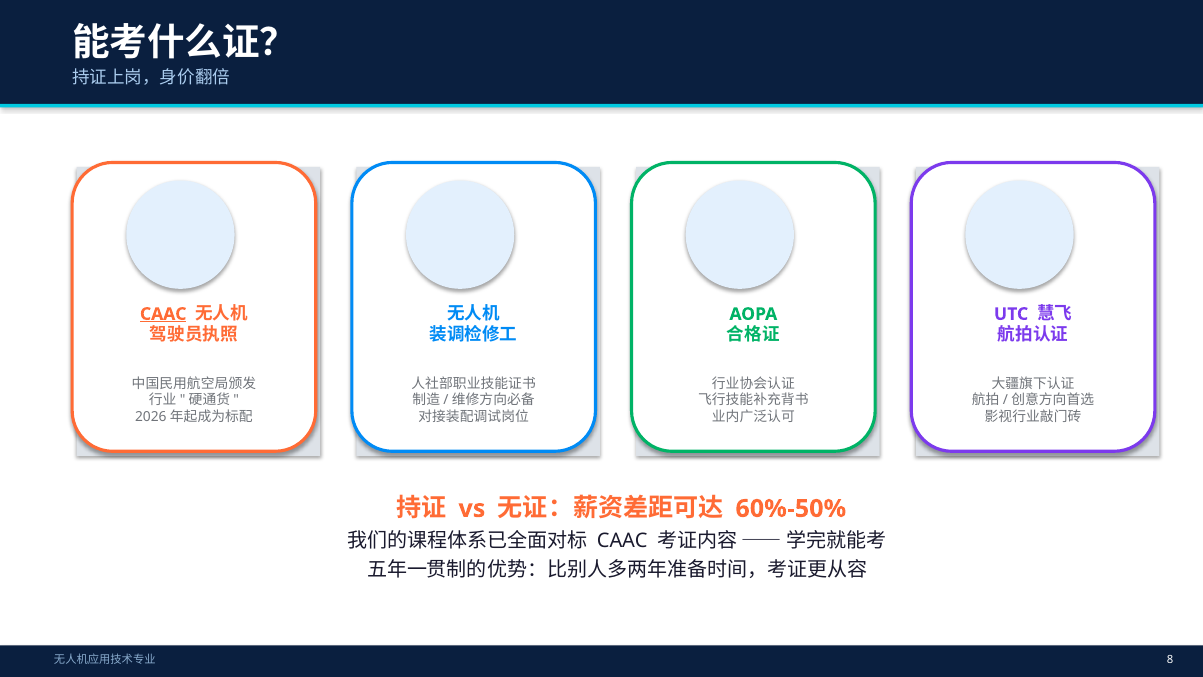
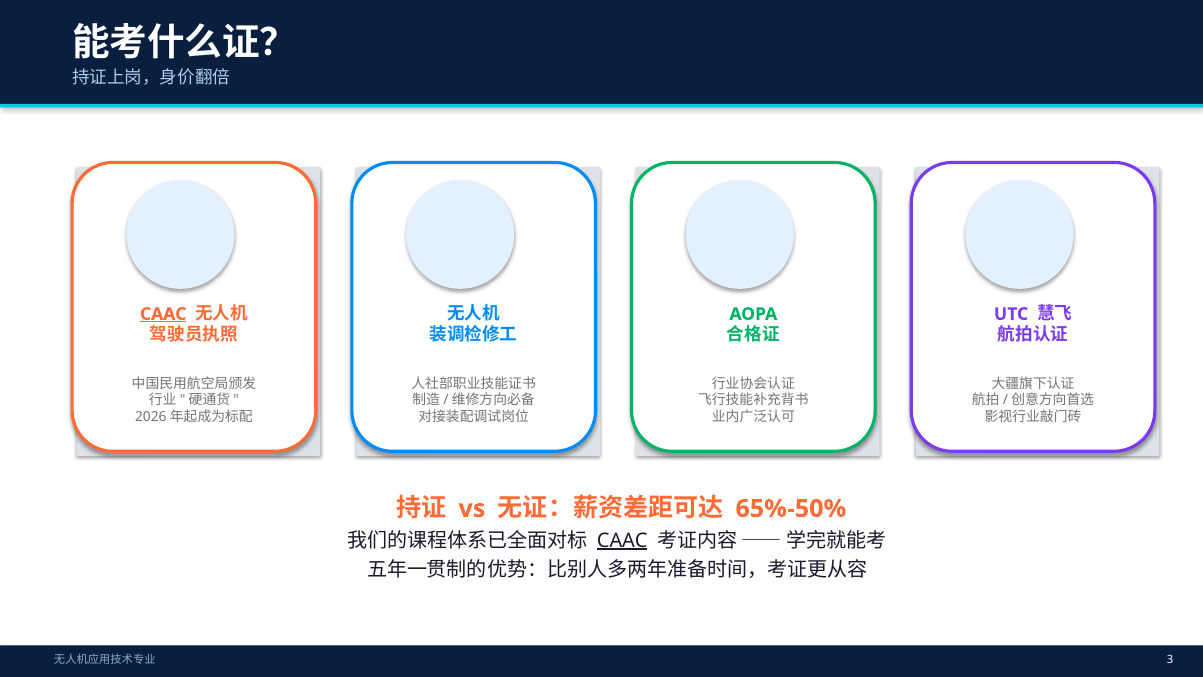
60%-50%: 60%-50% -> 65%-50% (791, 508)
CAAC underline: none -> present (622, 540)
8: 8 -> 3 (1170, 660)
